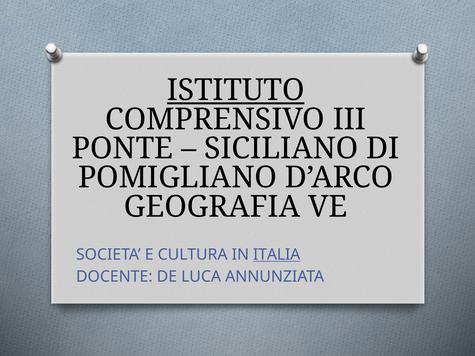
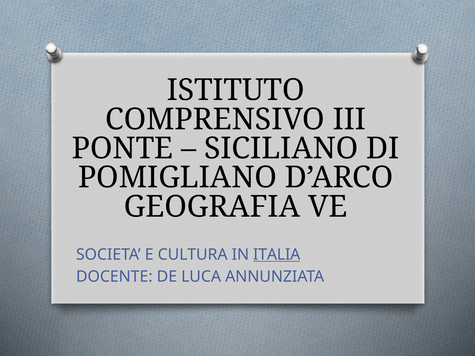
ISTITUTO underline: present -> none (236, 90)
